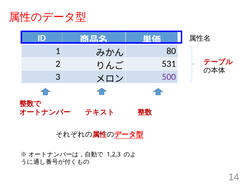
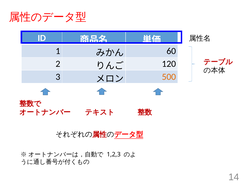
80: 80 -> 60 (171, 51)
531: 531 -> 120 (169, 64)
500 colour: purple -> orange (169, 77)
